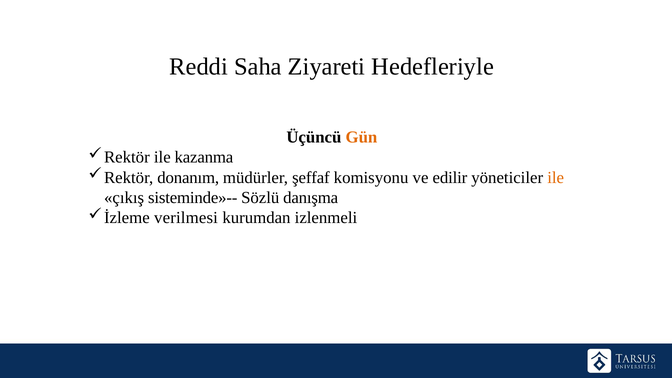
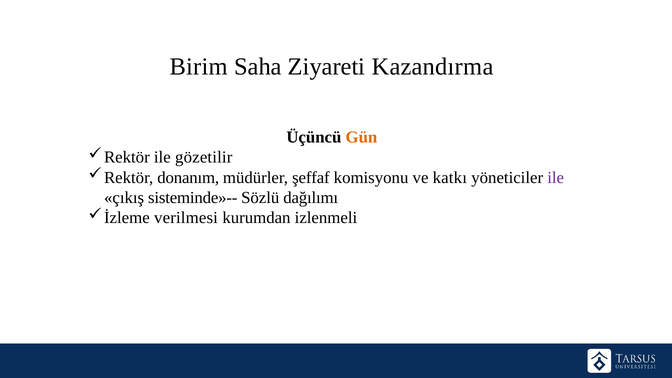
Reddi: Reddi -> Birim (199, 67)
Hedefleriyle: Hedefleriyle -> Kazandırma (433, 67)
kazanma: kazanma -> gözetilir (204, 157)
edilir: edilir -> katkı (450, 178)
ile colour: orange -> purple (556, 178)
danışma: danışma -> dağılımı (311, 198)
